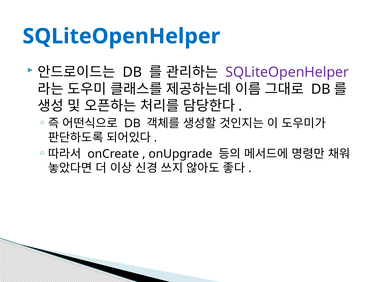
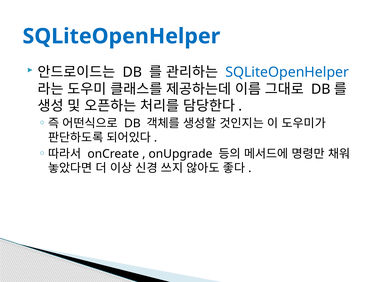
SQLiteOpenHelper colour: purple -> blue (287, 72)
